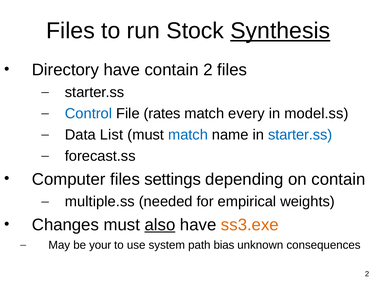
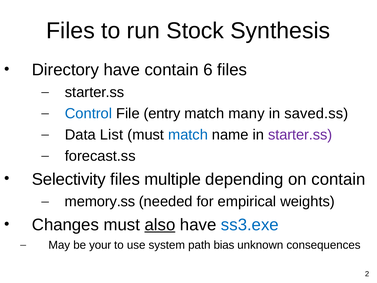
Synthesis underline: present -> none (280, 31)
contain 2: 2 -> 6 (208, 70)
rates: rates -> entry (162, 113)
every: every -> many (246, 113)
model.ss: model.ss -> saved.ss (316, 113)
starter.ss colour: blue -> purple (300, 135)
Computer: Computer -> Selectivity (69, 179)
settings: settings -> multiple (173, 179)
multiple.ss: multiple.ss -> memory.ss (100, 201)
ss3.exe colour: orange -> blue (250, 225)
